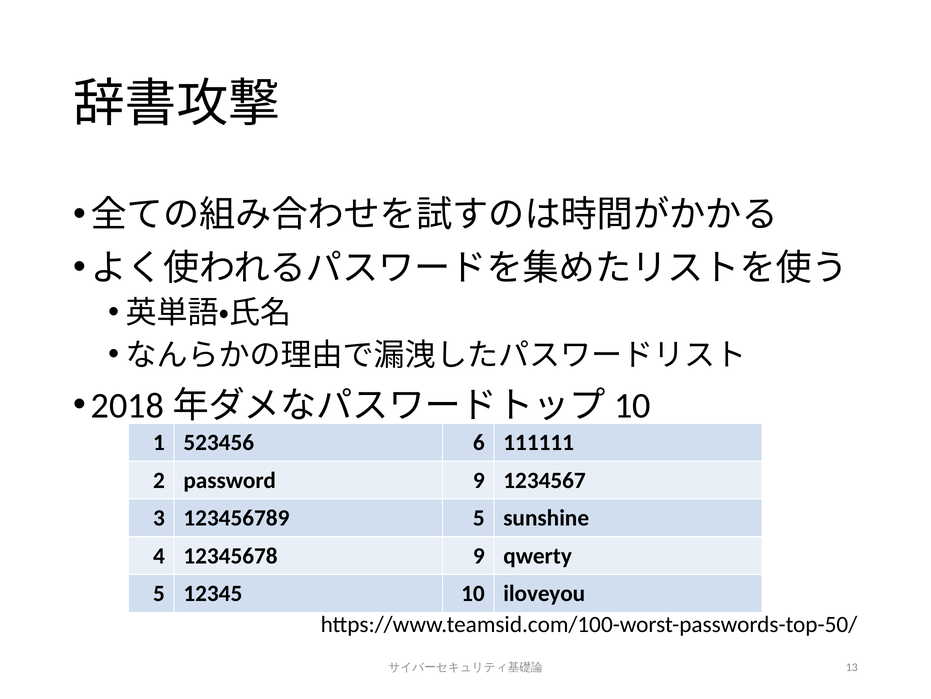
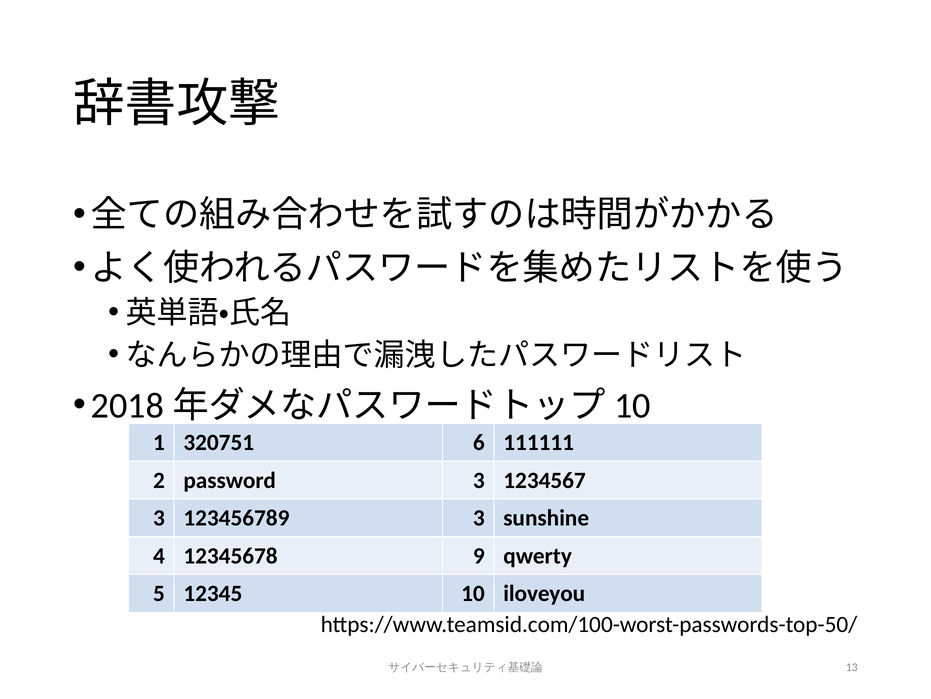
523456: 523456 -> 320751 (219, 442)
password 9: 9 -> 3 (479, 480)
123456789 5: 5 -> 3 (479, 518)
